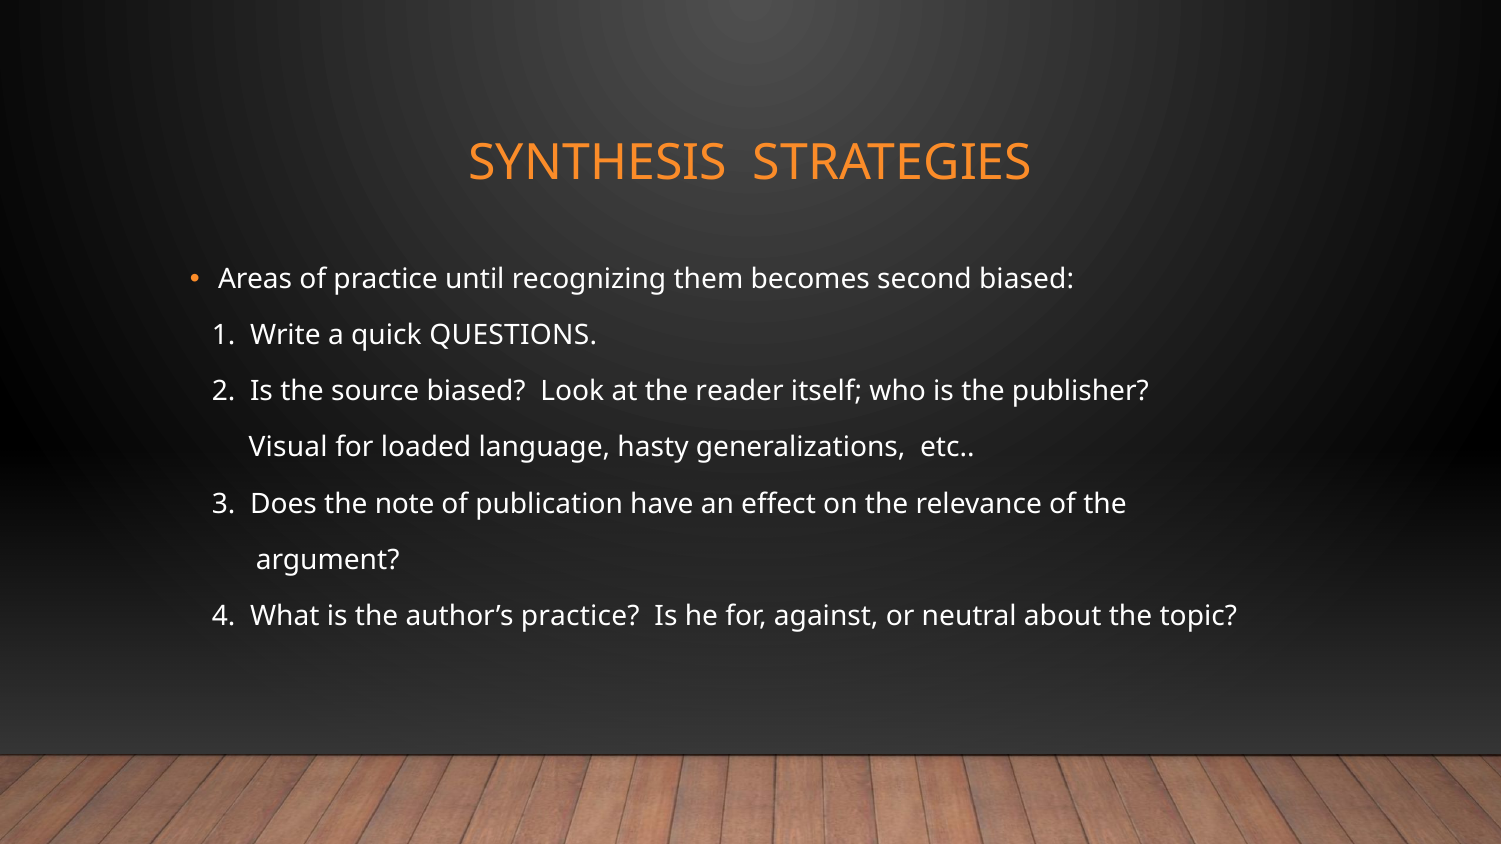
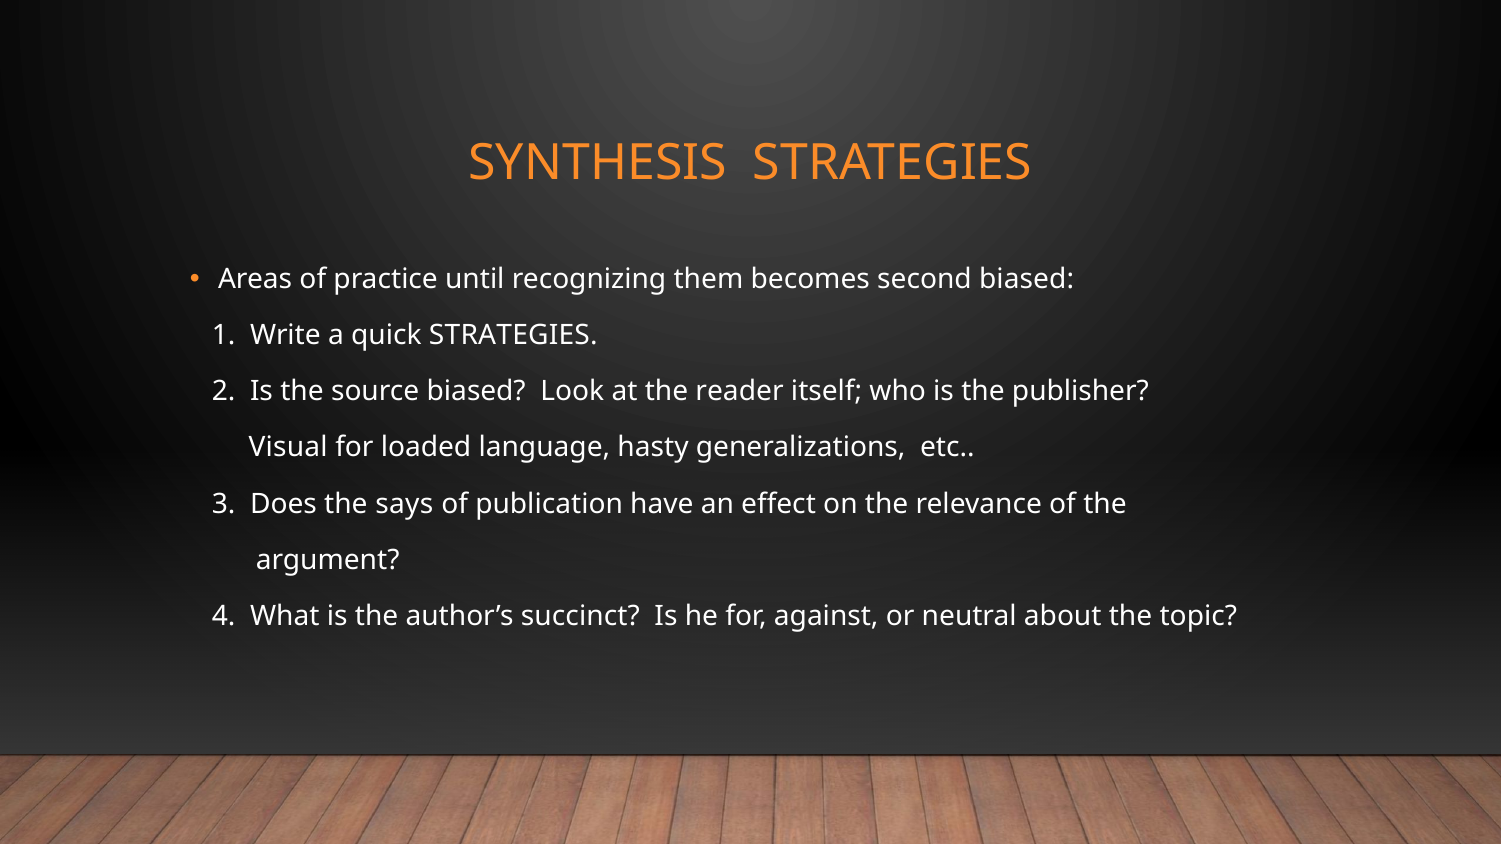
quick QUESTIONS: QUESTIONS -> STRATEGIES (513, 336)
note: note -> says (404, 504)
author’s practice: practice -> succinct (580, 616)
